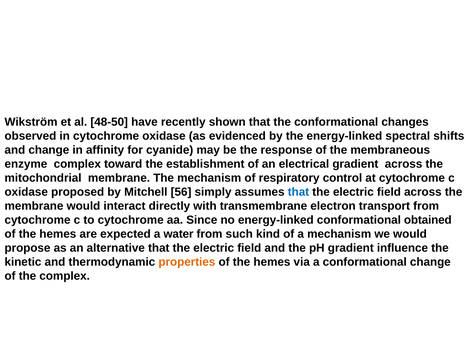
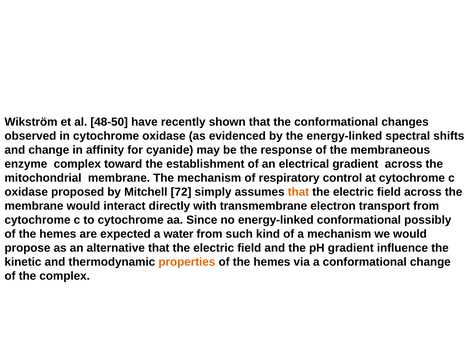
56: 56 -> 72 (181, 192)
that colour: blue -> orange (298, 192)
obtained: obtained -> possibly (428, 220)
